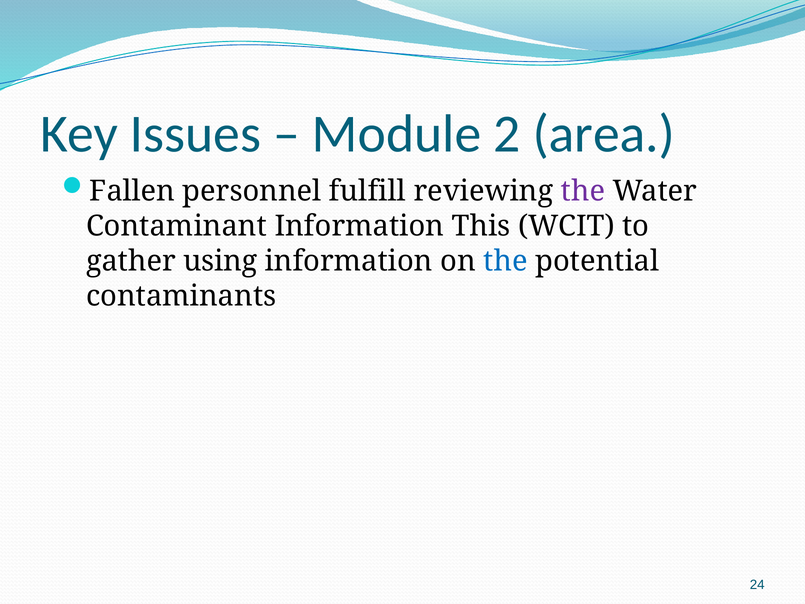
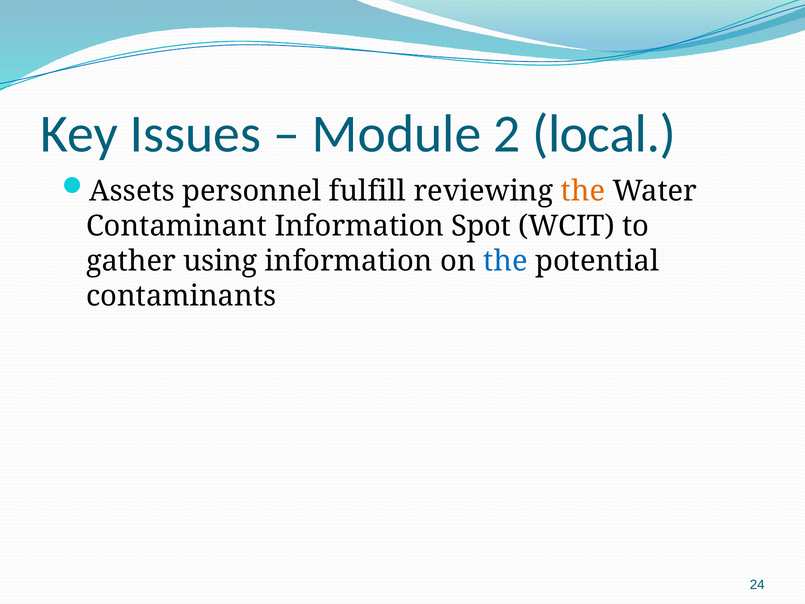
area: area -> local (604, 134)
Fallen: Fallen -> Assets (132, 191)
the colour: purple -> orange (583, 191)
This: This -> Spot (481, 226)
